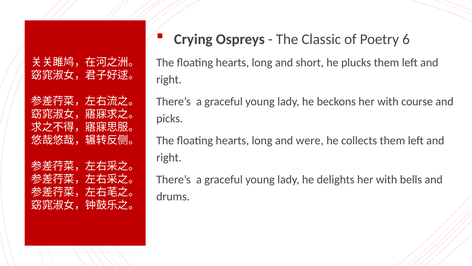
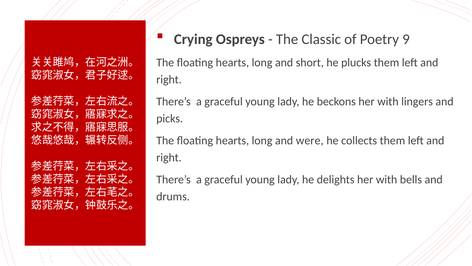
6: 6 -> 9 (406, 39)
course: course -> lingers (417, 101)
